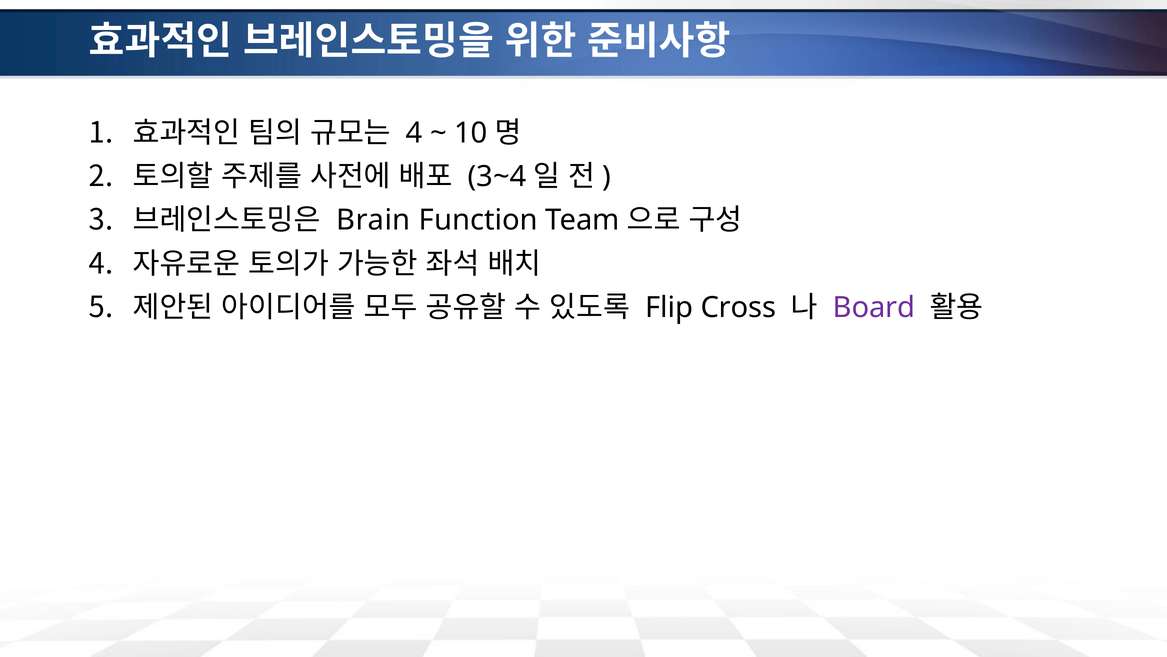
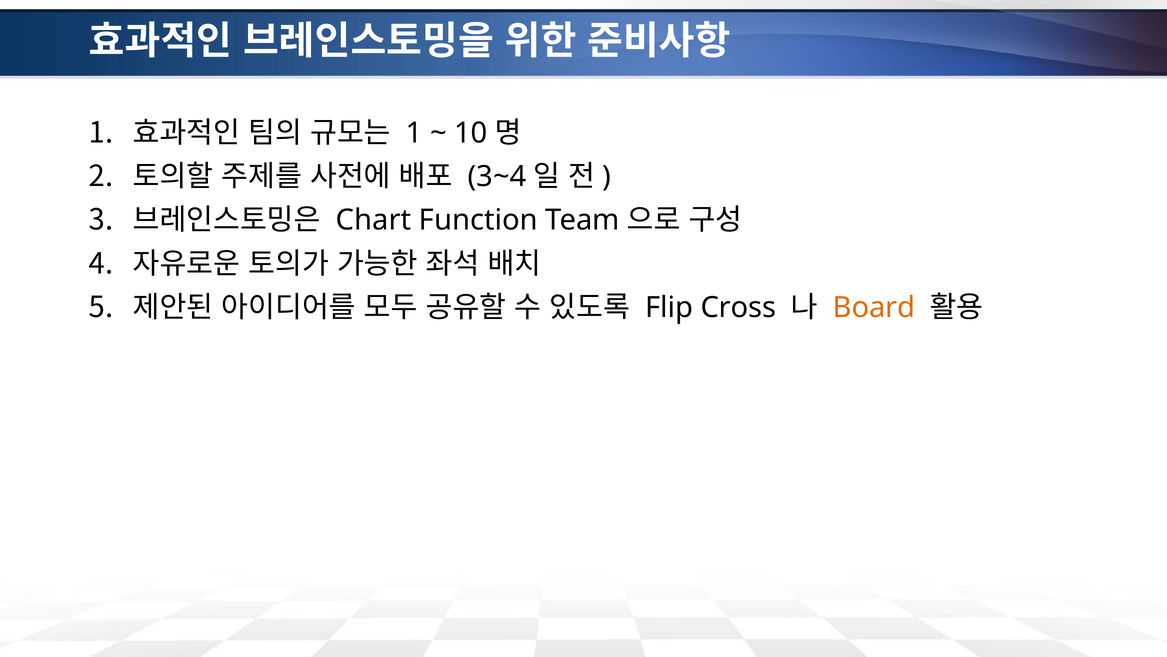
4: 4 -> 1 (414, 133)
Brain: Brain -> Chart (374, 220)
Board colour: purple -> orange (874, 307)
